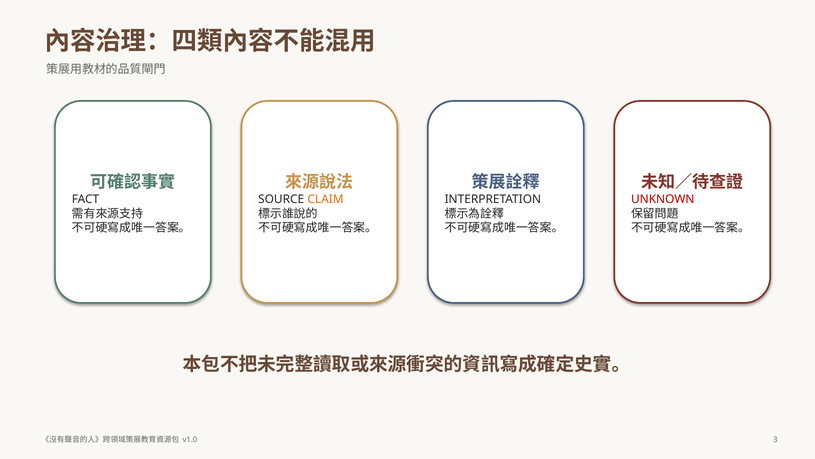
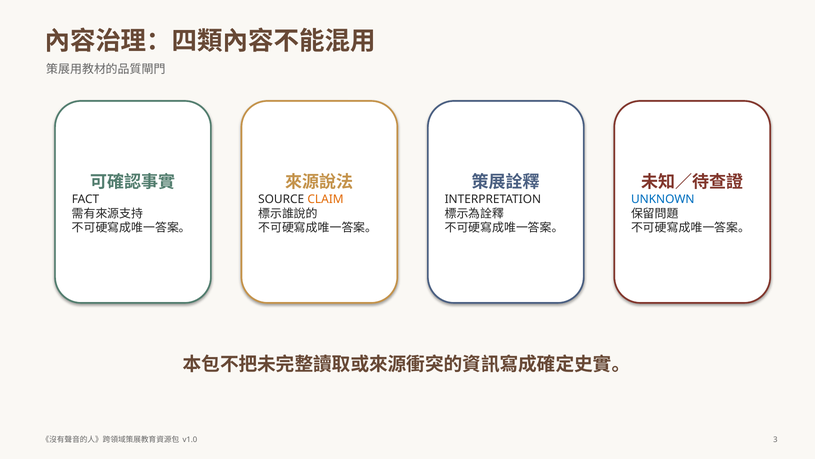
UNKNOWN colour: red -> blue (663, 199)
